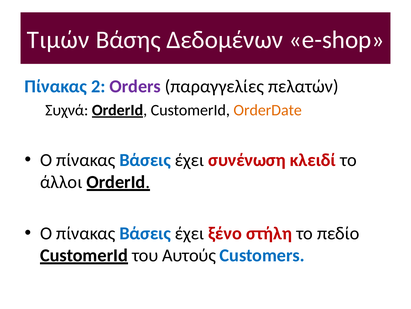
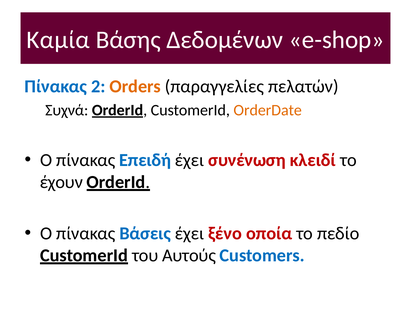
Τιμών: Τιμών -> Καμία (58, 40)
Orders colour: purple -> orange (135, 86)
Βάσεις: Βάσεις -> Επειδή (145, 160)
άλλοι: άλλοι -> έχουν (61, 182)
στήλη: στήλη -> οποία (269, 233)
